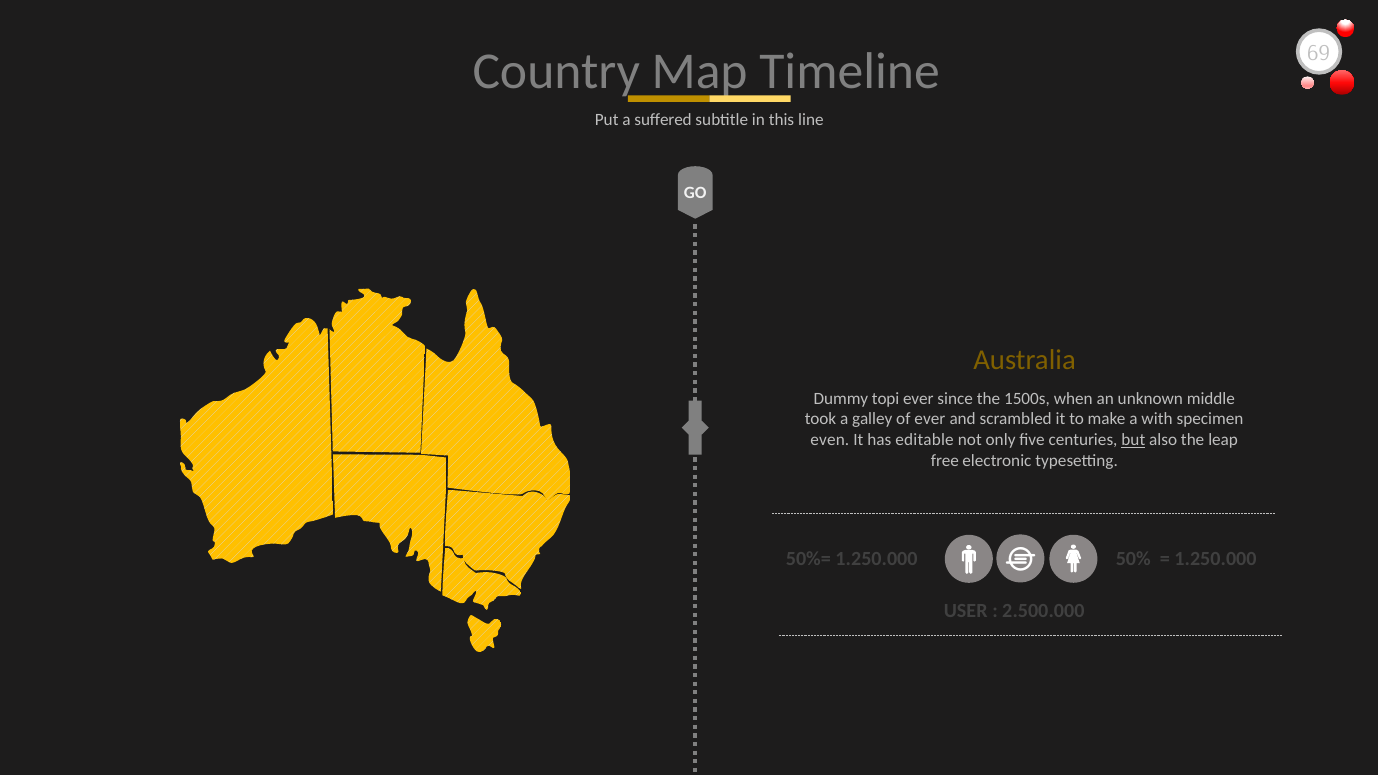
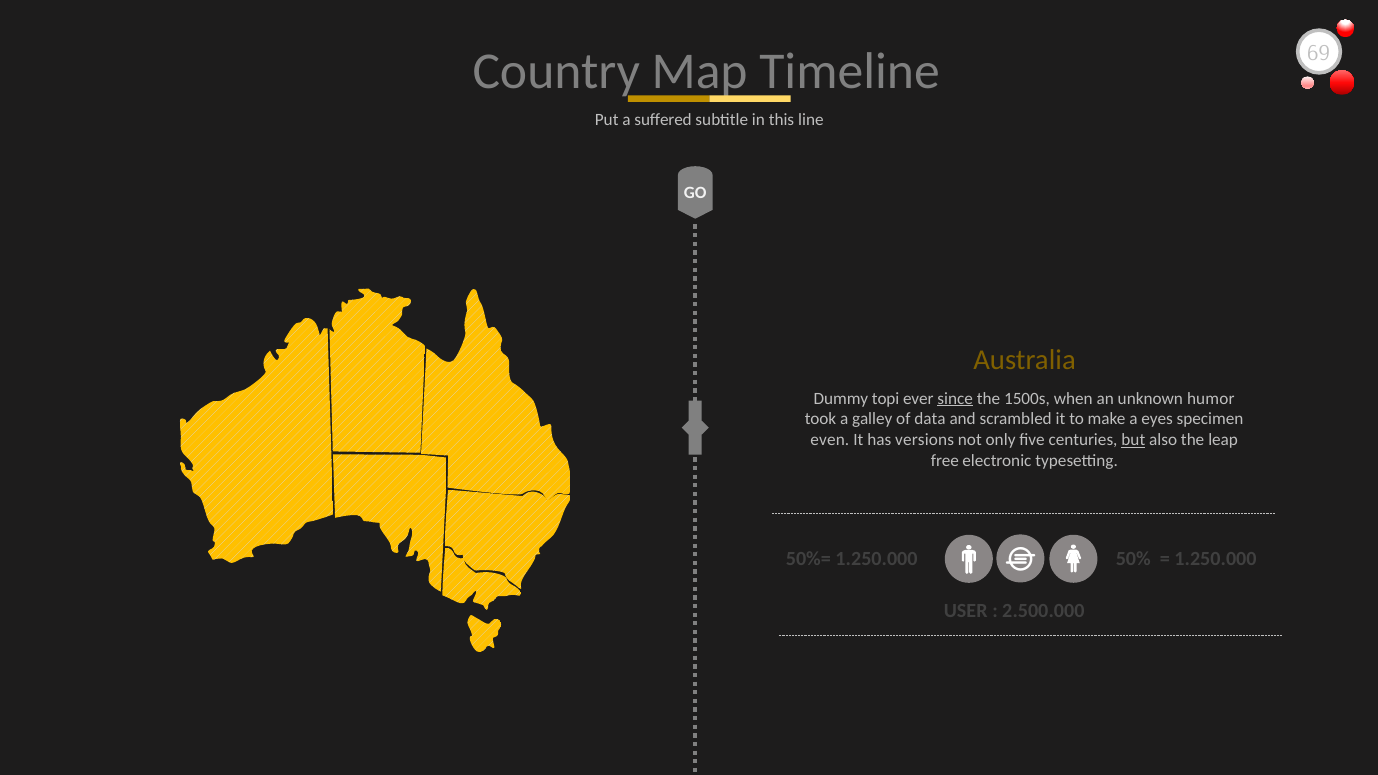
since underline: none -> present (955, 398)
middle: middle -> humor (1211, 398)
of ever: ever -> data (930, 419)
with: with -> eyes (1157, 419)
editable: editable -> versions (925, 440)
